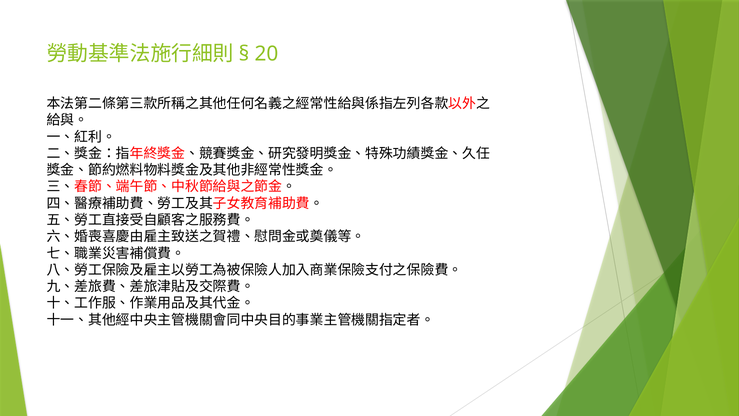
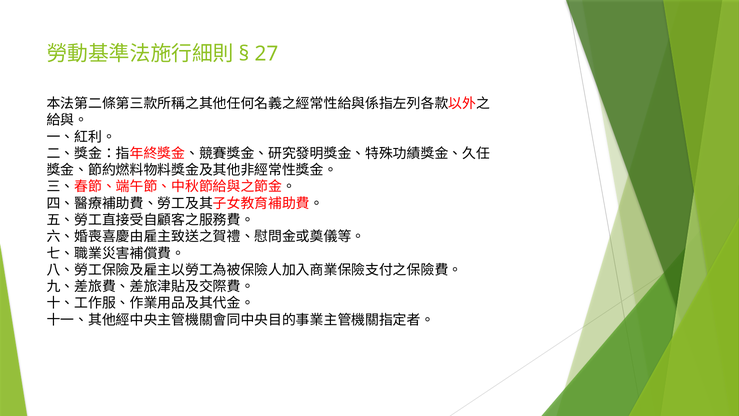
20: 20 -> 27 (266, 54)
